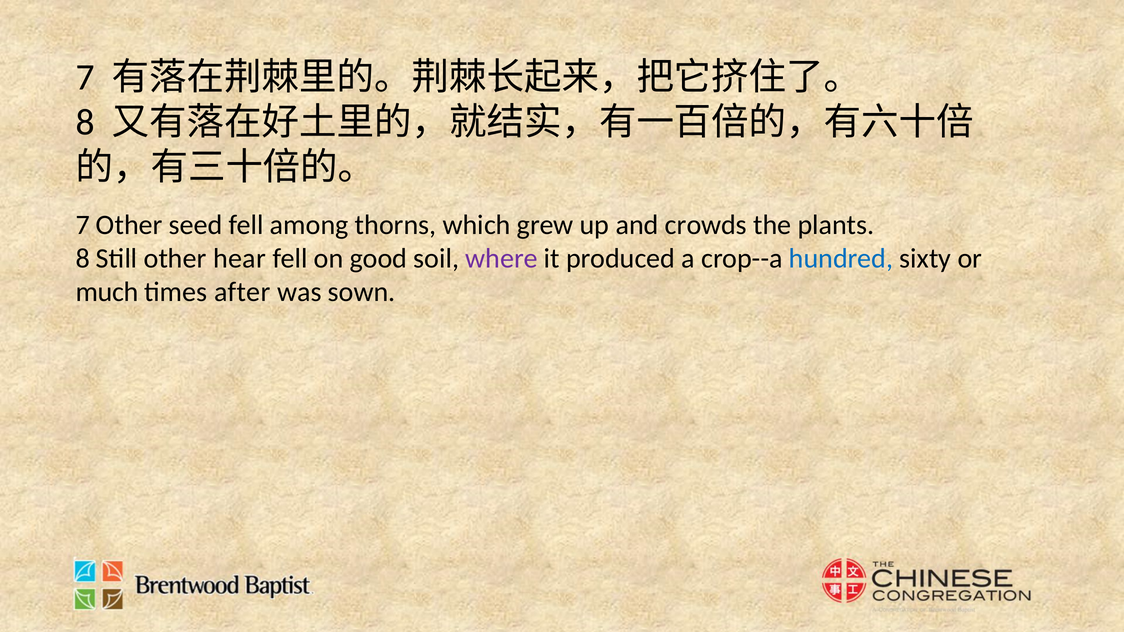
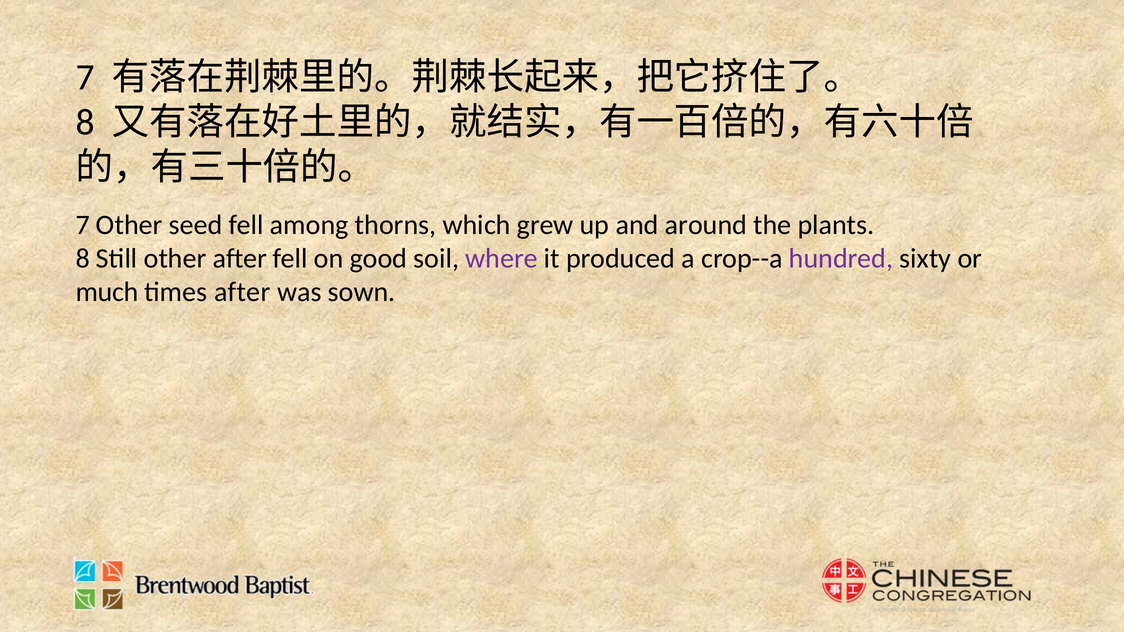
crowds: crowds -> around (706, 225)
other hear: hear -> after (240, 259)
hundred colour: blue -> purple (841, 259)
